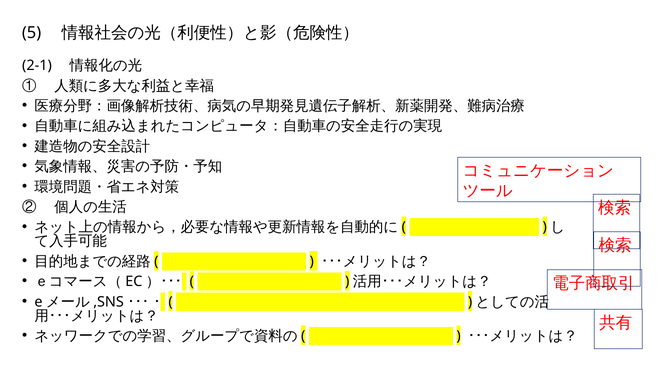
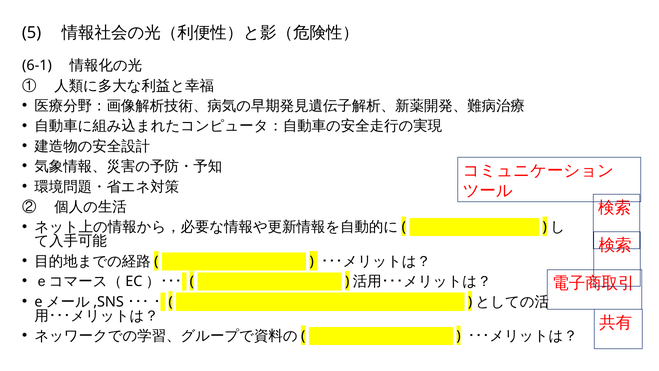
2-1: 2-1 -> 6-1 (37, 66)
